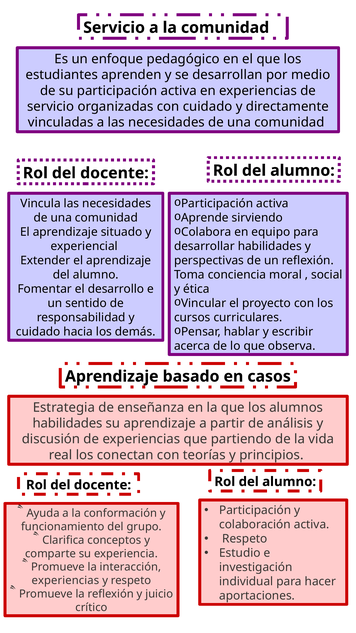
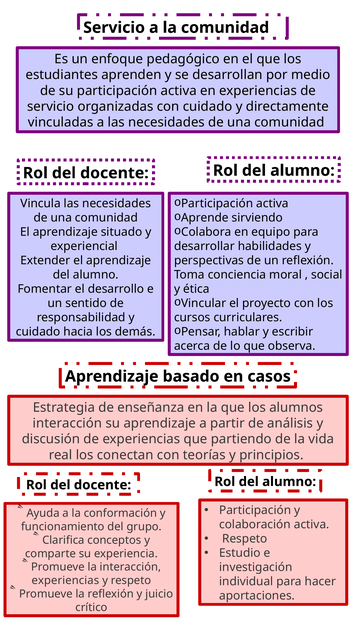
habilidades: habilidades -> interacción (67, 423)
